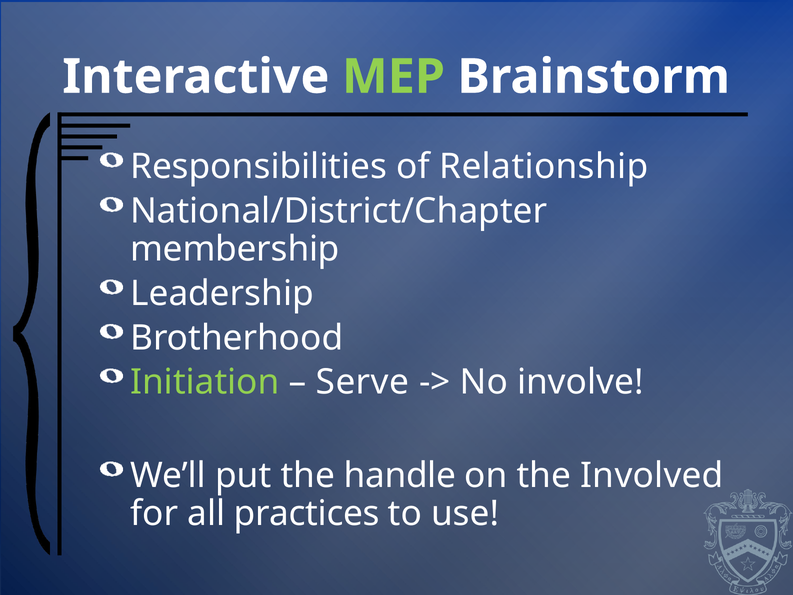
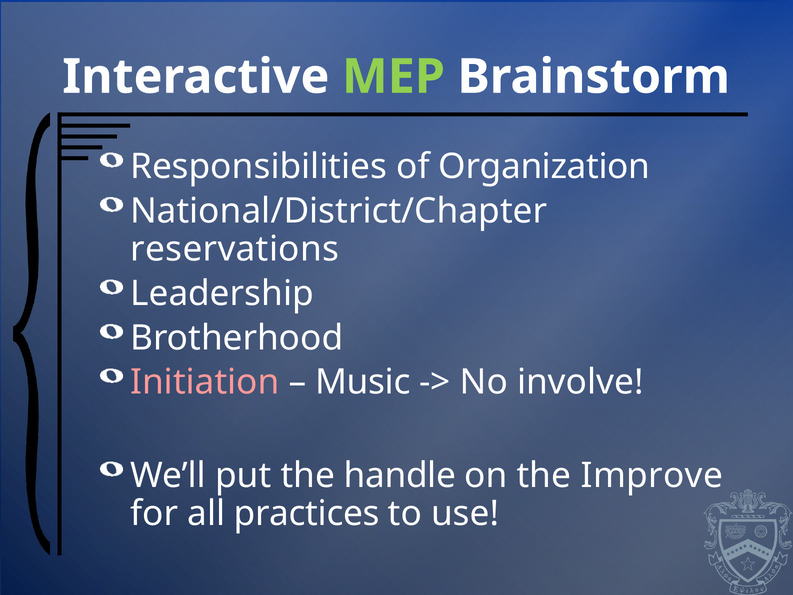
Relationship: Relationship -> Organization (544, 166)
membership: membership -> reservations (235, 249)
Initiation colour: light green -> pink (205, 382)
Serve: Serve -> Music (363, 382)
Involved: Involved -> Improve (652, 475)
